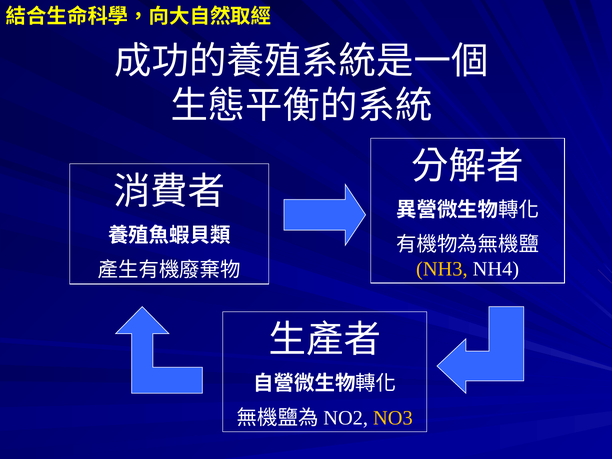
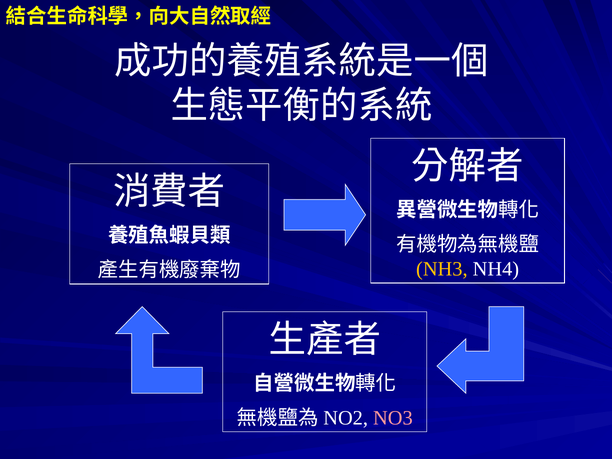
NO3 colour: yellow -> pink (393, 418)
